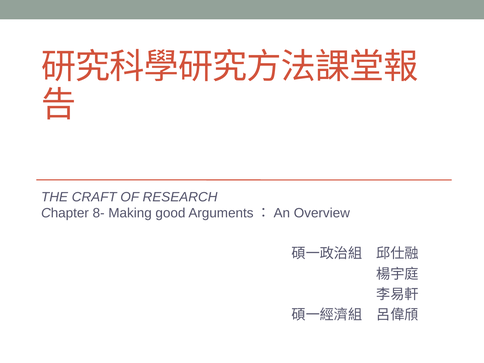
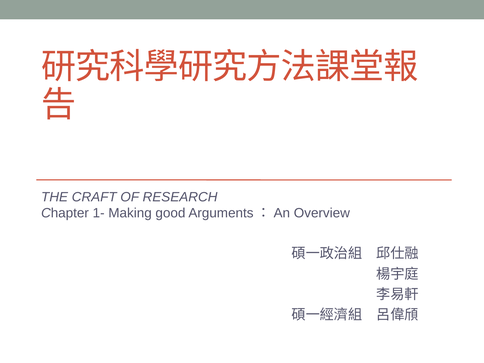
8-: 8- -> 1- (99, 213)
